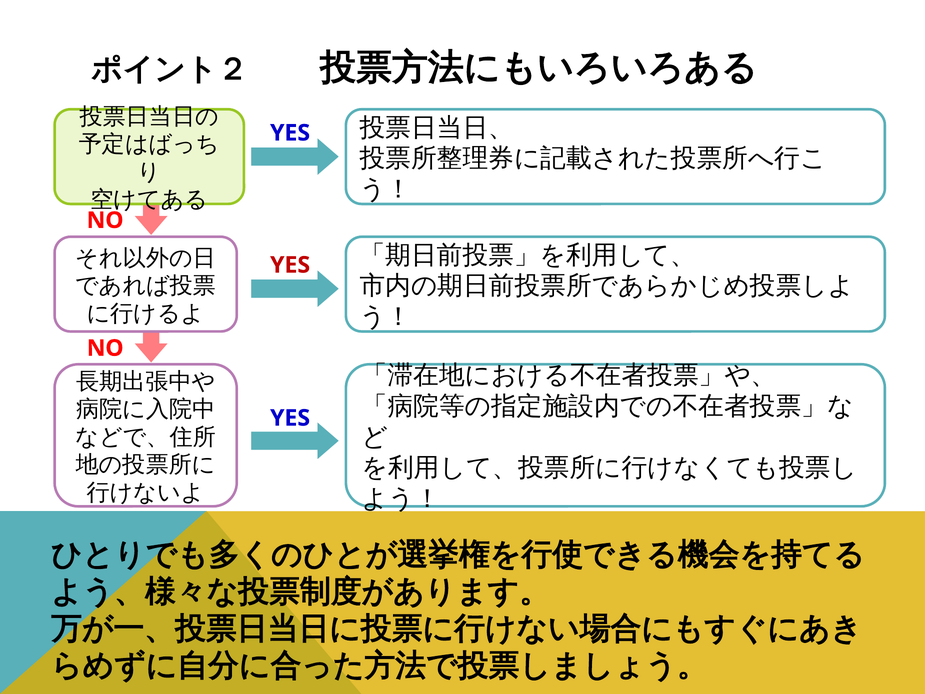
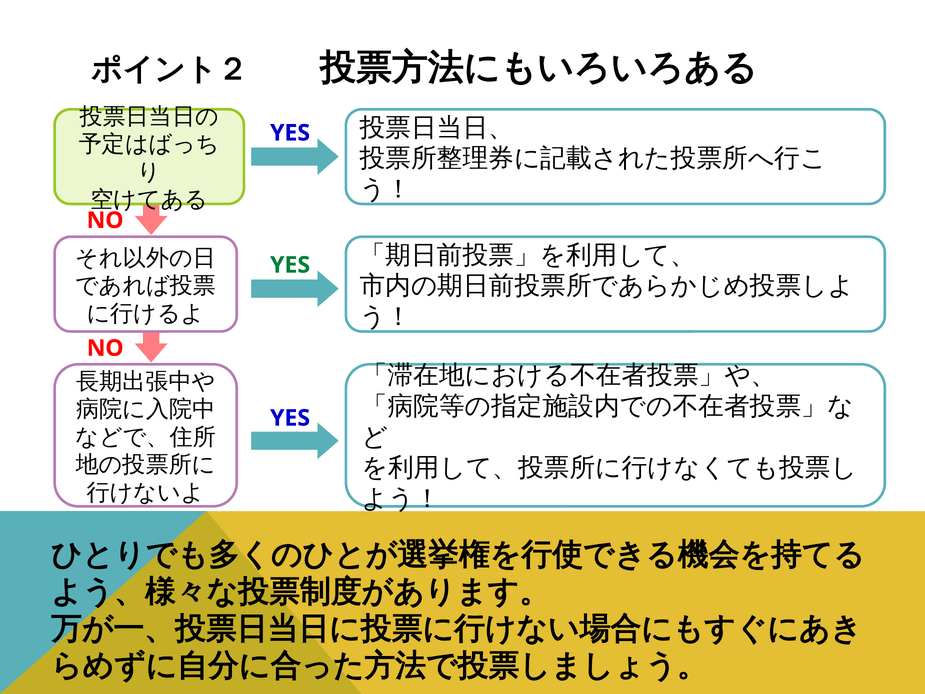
YES colour: red -> green (290, 265)
